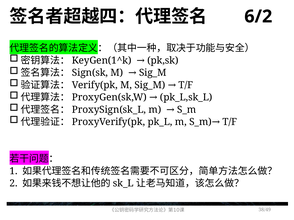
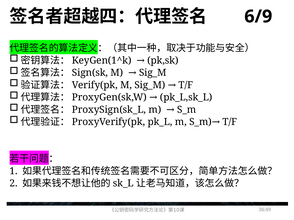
6/2: 6/2 -> 6/9 (258, 17)
